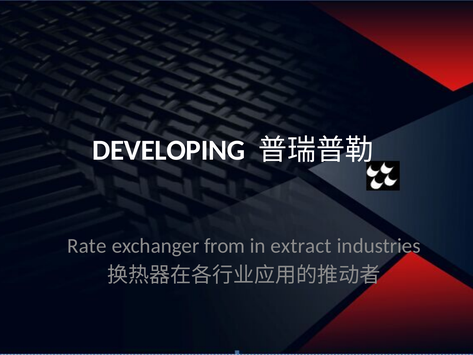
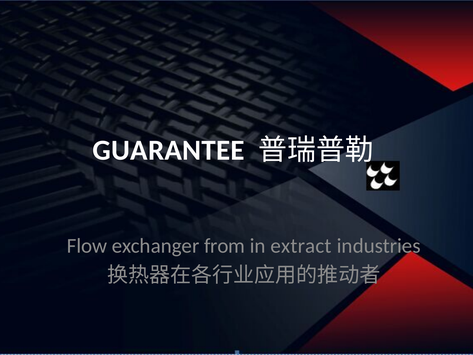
DEVELOPING: DEVELOPING -> GUARANTEE (168, 150)
Rate: Rate -> Flow (87, 246)
